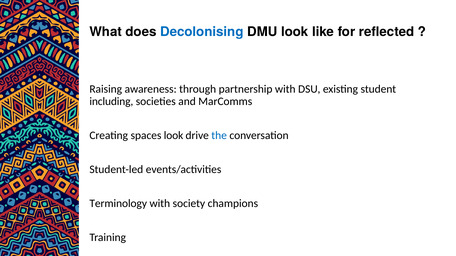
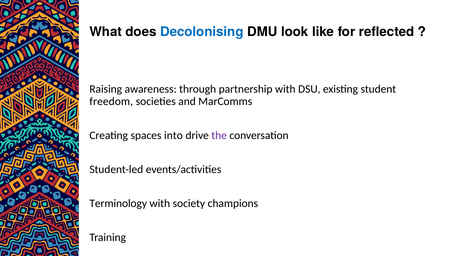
including: including -> freedom (111, 102)
spaces look: look -> into (173, 136)
the colour: blue -> purple (219, 136)
